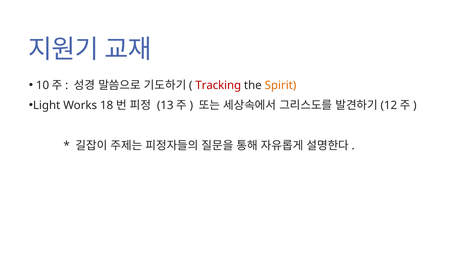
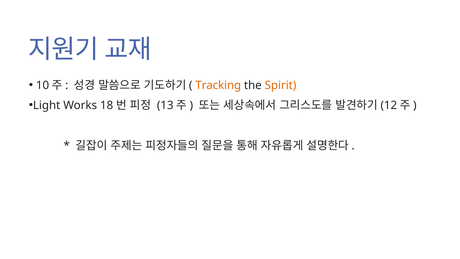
Tracking colour: red -> orange (218, 85)
